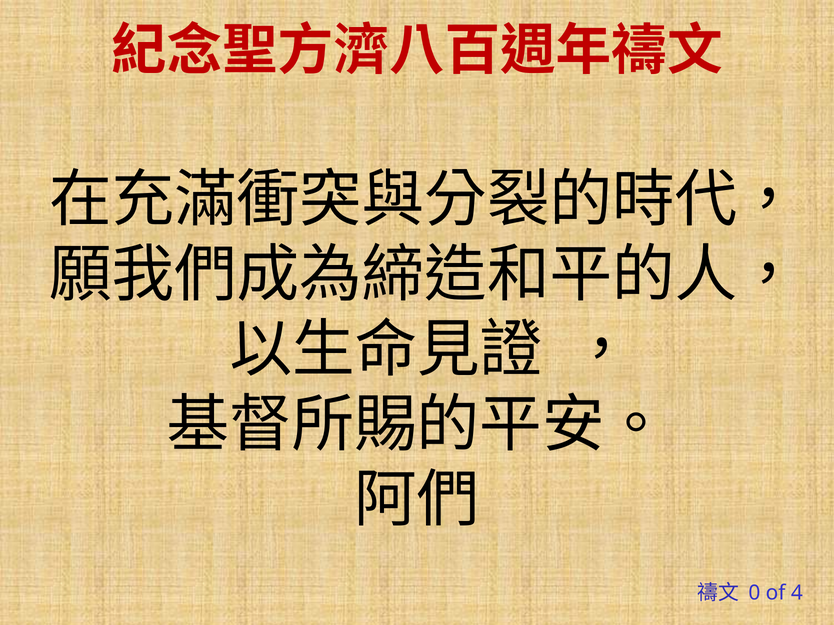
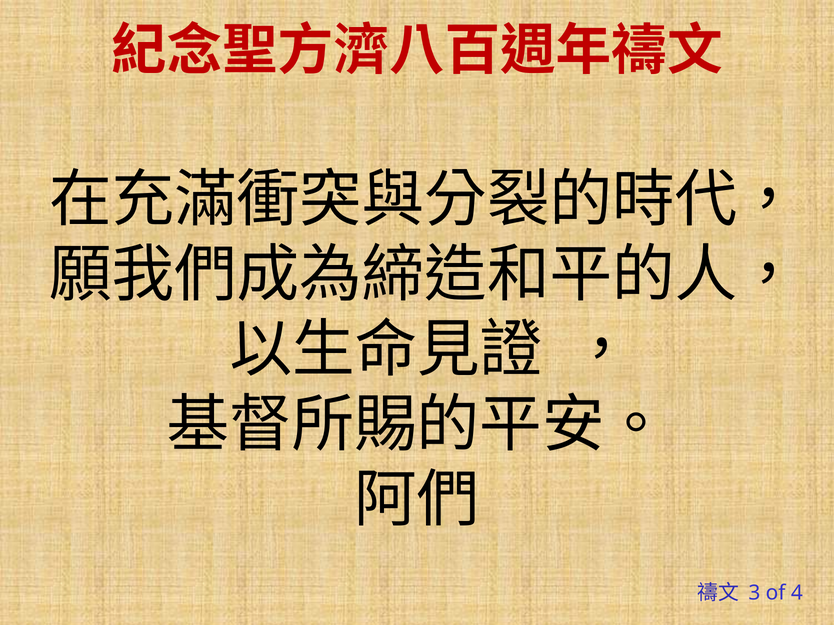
0: 0 -> 3 (754, 594)
